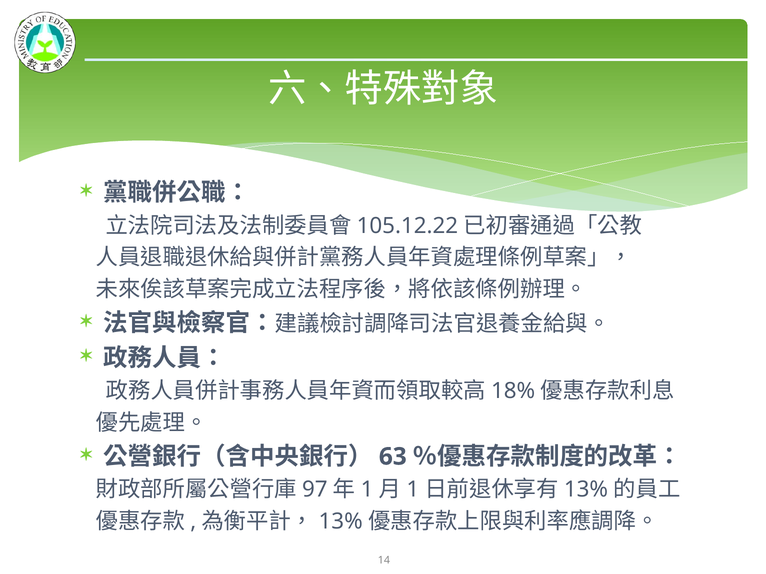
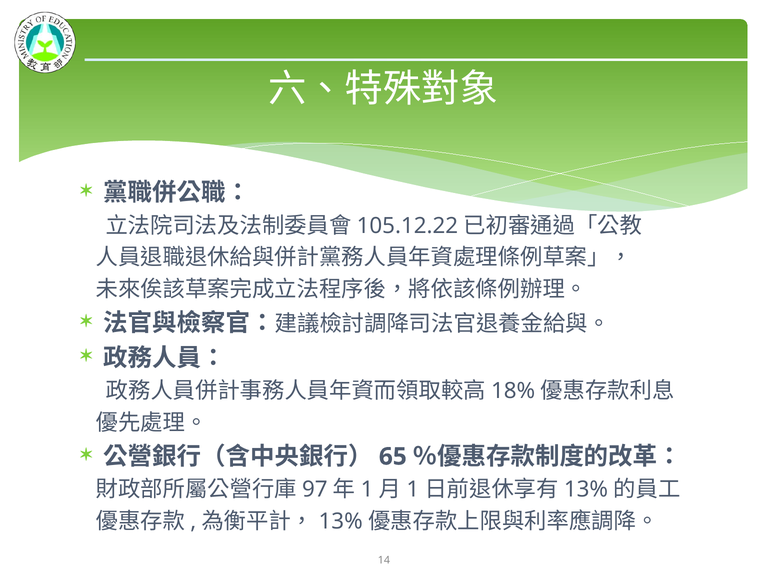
63: 63 -> 65 (393, 457)
